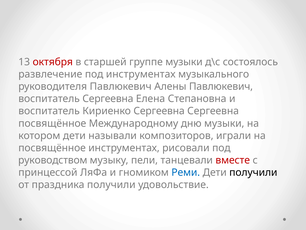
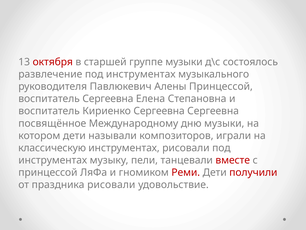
Алены Павлюкевич: Павлюкевич -> Принцессой (221, 86)
посвящённое: посвящённое -> классическую (52, 148)
руководством: руководством -> инструментах (53, 160)
Реми colour: blue -> red (186, 172)
получили colour: black -> red (253, 172)
праздника получили: получили -> рисовали (111, 184)
